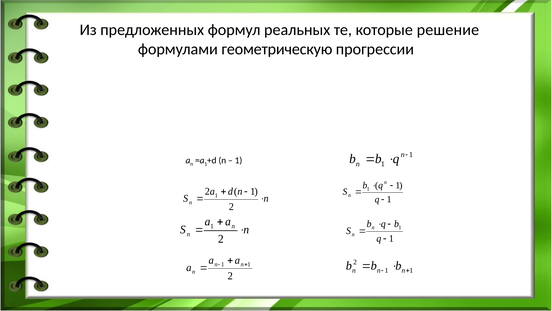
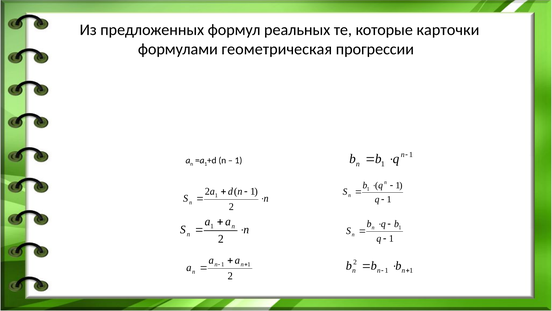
решение: решение -> карточки (448, 30)
геометрическую: геометрическую -> геометрическая (277, 49)
